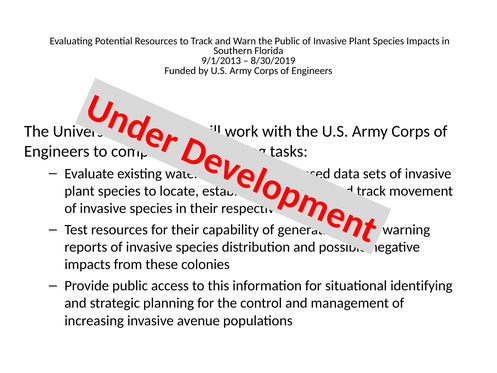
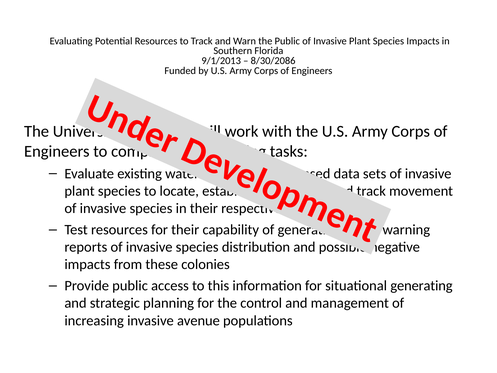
8/30/2019: 8/30/2019 -> 8/30/2086 (273, 61)
situational identifying: identifying -> generating (421, 286)
